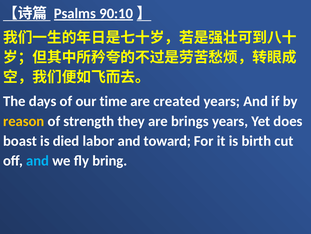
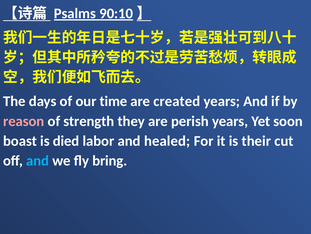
reason colour: yellow -> pink (24, 121)
brings: brings -> perish (190, 121)
does: does -> soon (288, 121)
toward: toward -> healed (167, 140)
birth: birth -> their (256, 140)
